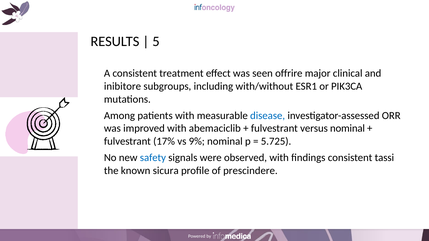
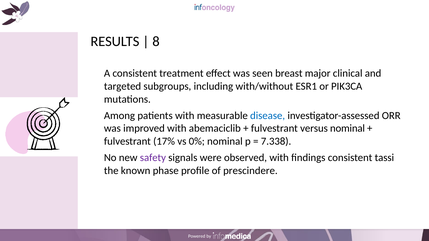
5: 5 -> 8 (156, 42)
offrire: offrire -> breast (289, 74)
inibitore: inibitore -> targeted (123, 86)
9%: 9% -> 0% (197, 141)
5.725: 5.725 -> 7.338 (276, 141)
safety colour: blue -> purple (153, 158)
sicura: sicura -> phase (166, 171)
